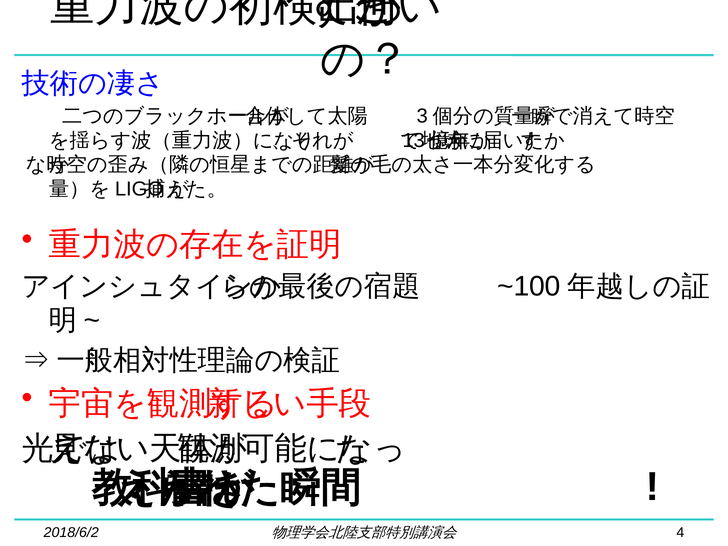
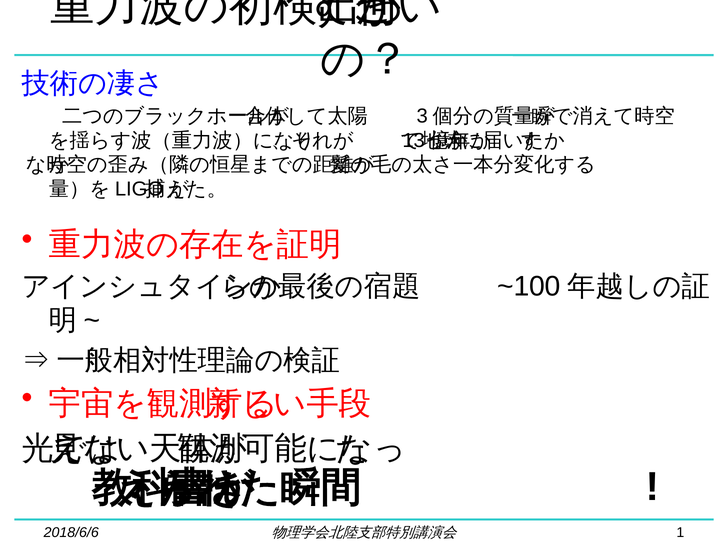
2018/6/2: 2018/6/2 -> 2018/6/6 (71, 533)
4: 4 -> 1 (680, 533)
